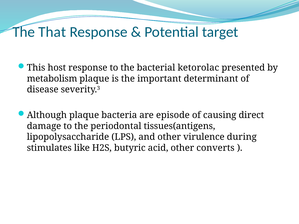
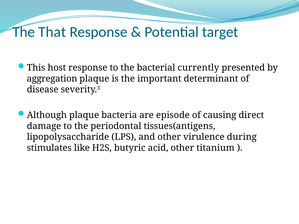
ketorolac: ketorolac -> currently (198, 68)
metabolism: metabolism -> aggregation (52, 79)
converts: converts -> titanium (215, 148)
